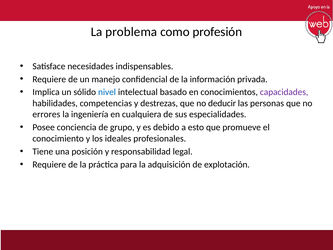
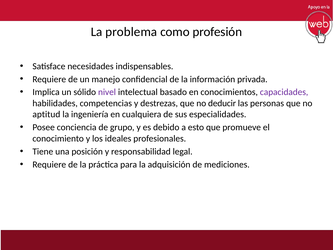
nivel colour: blue -> purple (107, 92)
errores: errores -> aptitud (46, 114)
explotación: explotación -> mediciones (227, 164)
